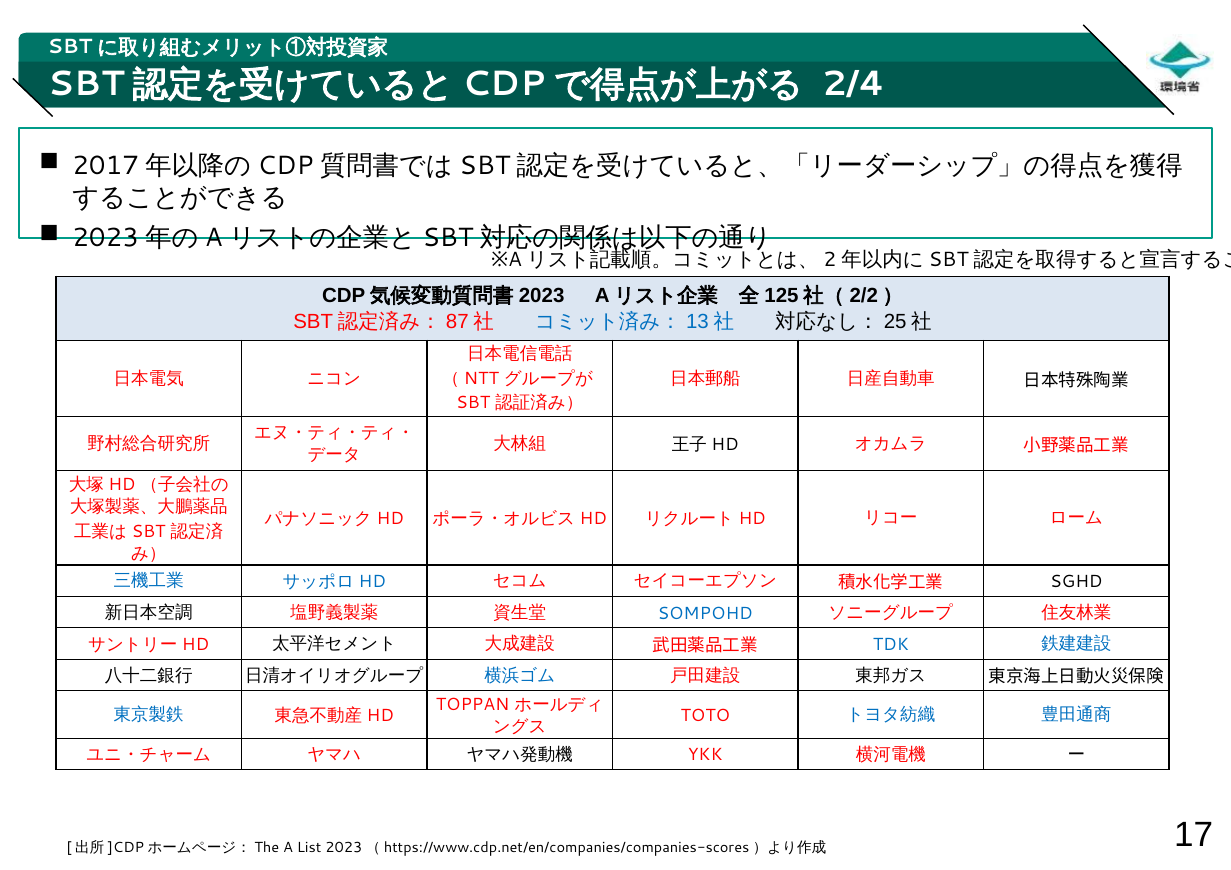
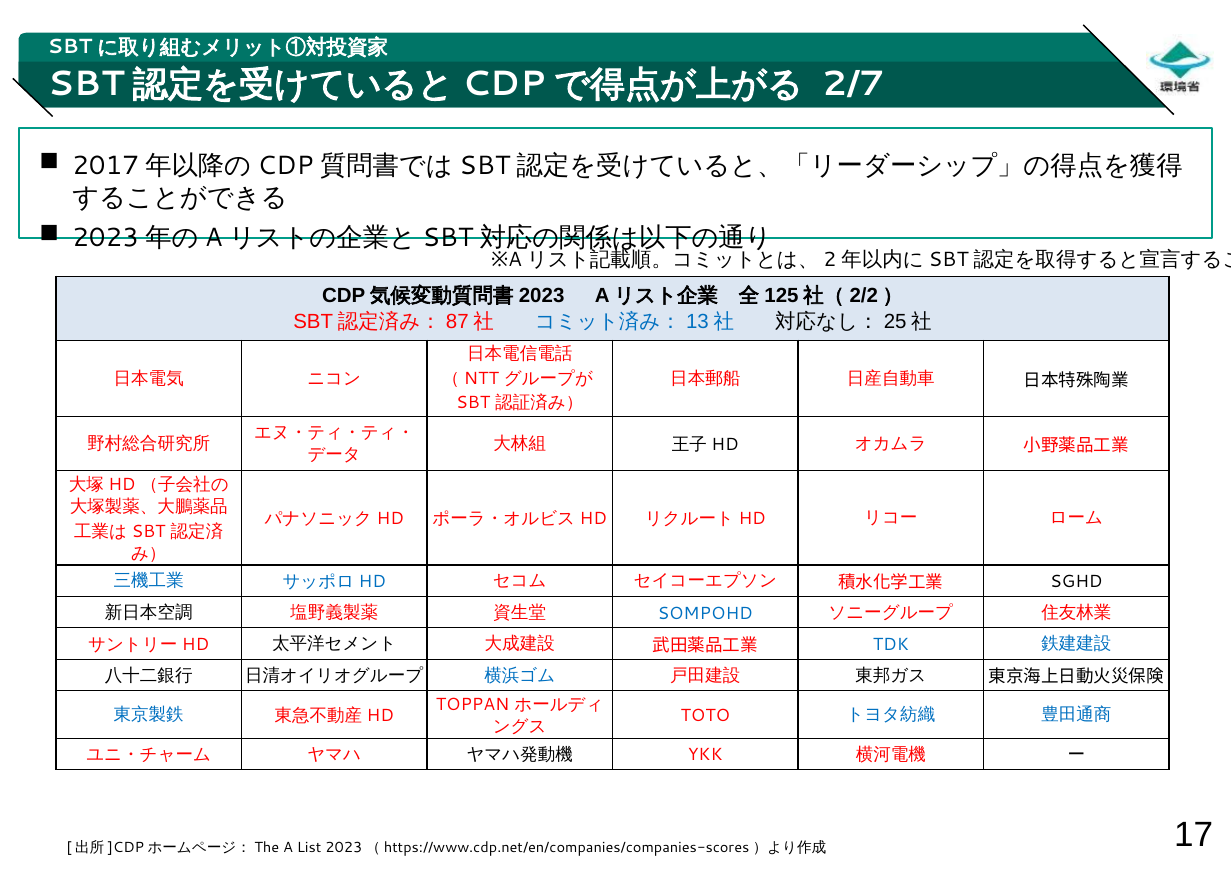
2/4: 2/4 -> 2/7 (853, 84)
